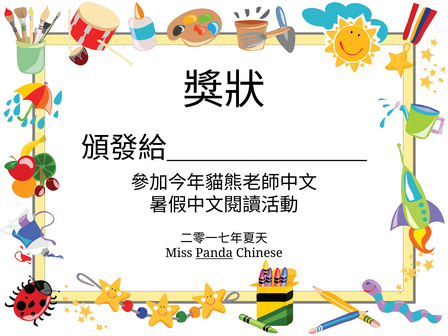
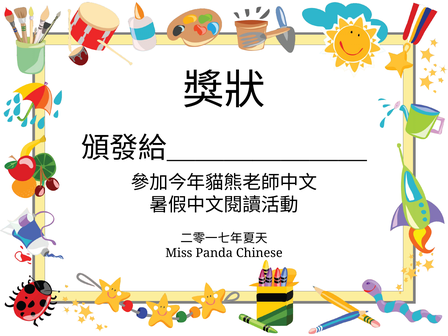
Panda underline: present -> none (214, 253)
